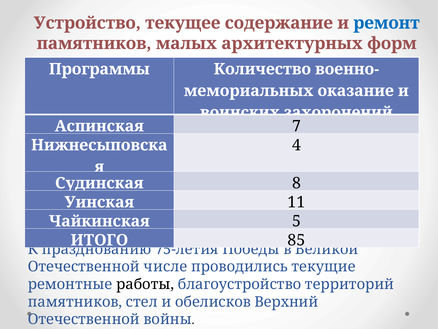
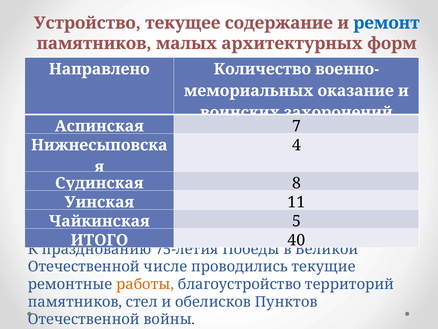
Программы: Программы -> Направлено (99, 69)
85: 85 -> 40 (296, 240)
работы colour: black -> orange (145, 284)
Верхний: Верхний -> Пунктов (286, 301)
